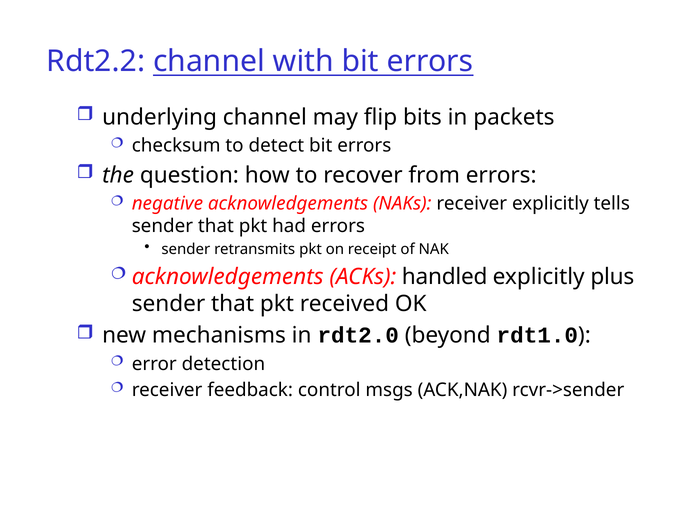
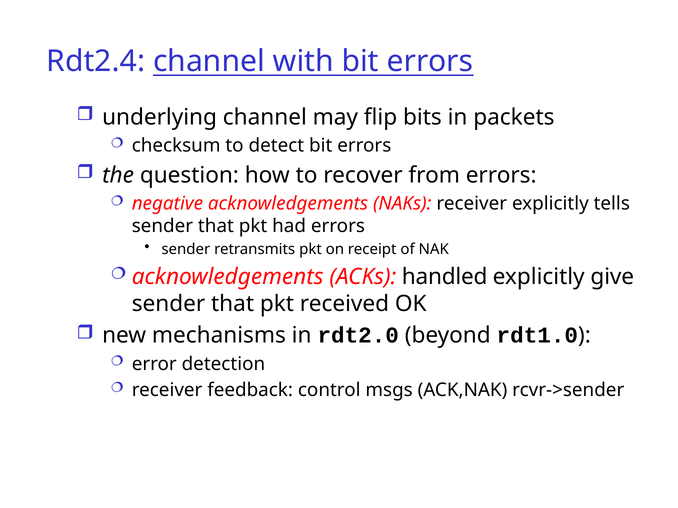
Rdt2.2: Rdt2.2 -> Rdt2.4 (96, 61)
plus: plus -> give (612, 277)
